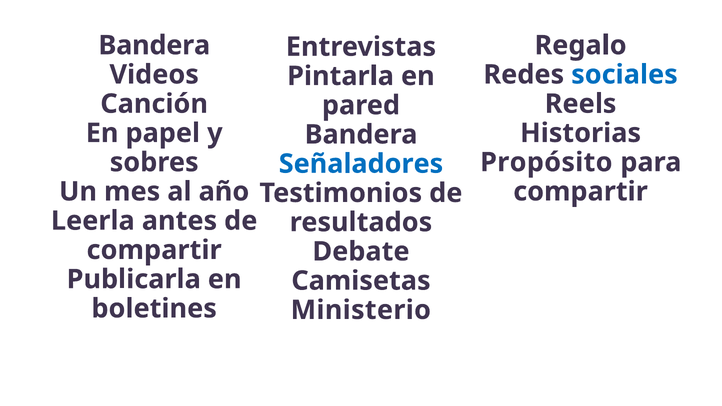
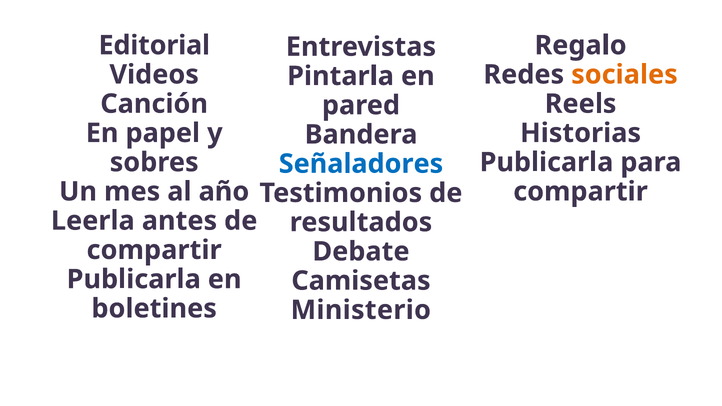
Bandera: Bandera -> Editorial (154, 45)
sociales colour: blue -> orange (624, 75)
Propósito: Propósito -> Publicarla (547, 162)
